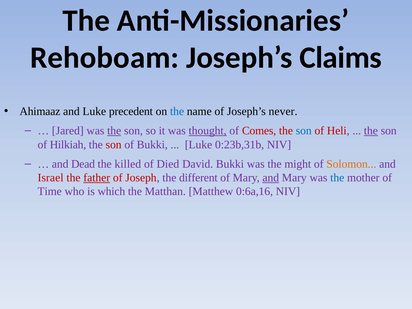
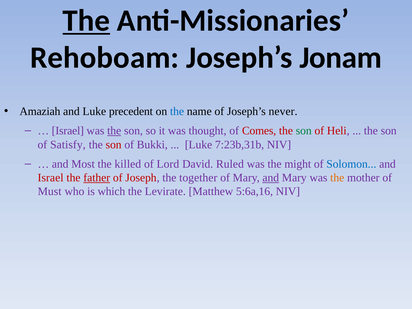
The underline: none -> present (86, 20)
Claims: Claims -> Jonam (341, 58)
Ahimaaz: Ahimaaz -> Amaziah (40, 111)
Jared: Jared -> Israel (68, 131)
thought underline: present -> none (208, 131)
son colour: blue -> green (304, 131)
the underline: present -> none (371, 131)
Hilkiah: Hilkiah -> Satisfy (68, 145)
0:23b,31b: 0:23b,31b -> 7:23b,31b (240, 145)
Dead: Dead -> Most (83, 164)
Died: Died -> Lord (168, 164)
David Bukki: Bukki -> Ruled (230, 164)
Solomon colour: orange -> blue (351, 164)
different: different -> together (198, 178)
the colour: blue -> orange (337, 178)
Time: Time -> Must (50, 192)
Matthan: Matthan -> Levirate (165, 192)
0:6a,16: 0:6a,16 -> 5:6a,16 (255, 192)
